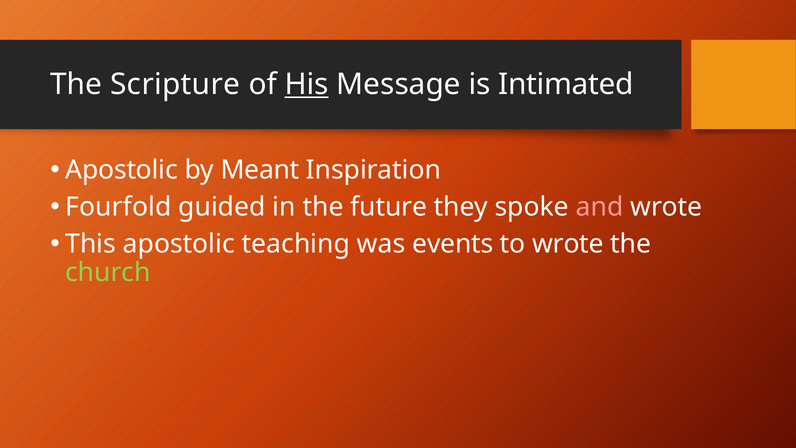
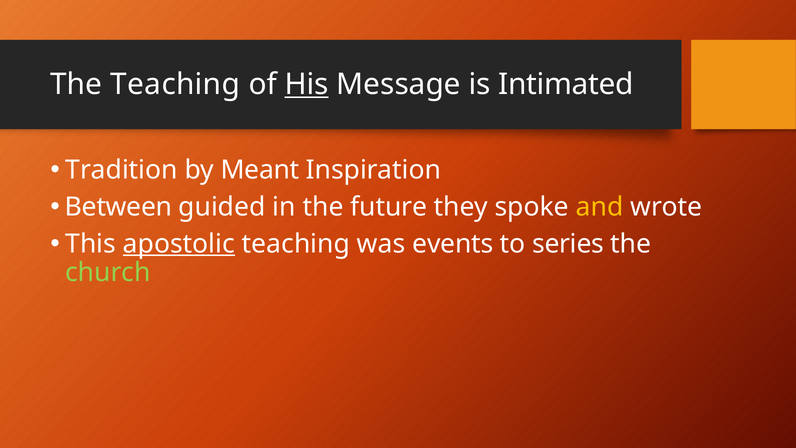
The Scripture: Scripture -> Teaching (175, 84)
Apostolic: Apostolic -> Tradition (122, 170)
Fourfold: Fourfold -> Between (119, 207)
and colour: pink -> yellow (600, 207)
apostolic underline: none -> present (179, 244)
to wrote: wrote -> series (568, 244)
